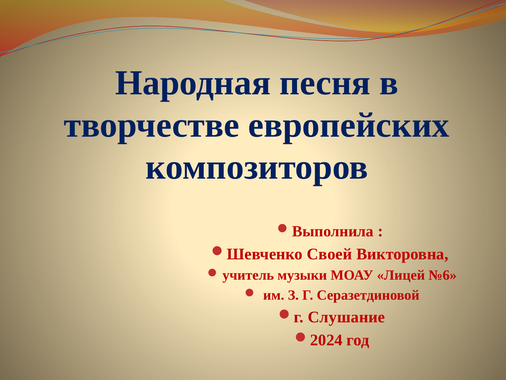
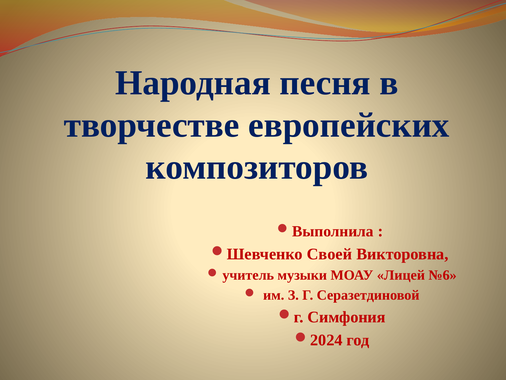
Слушание: Слушание -> Симфония (347, 317)
